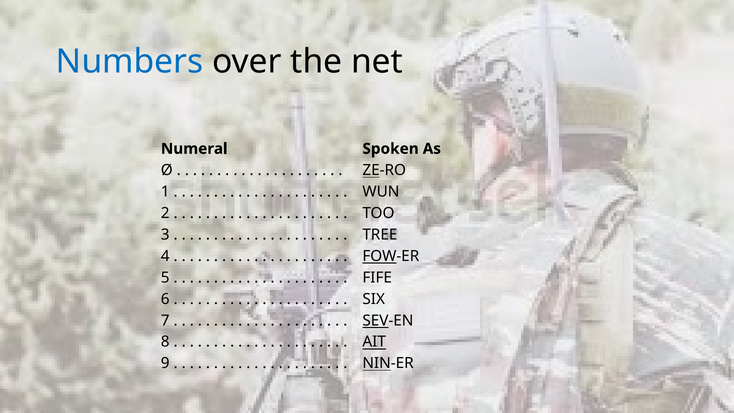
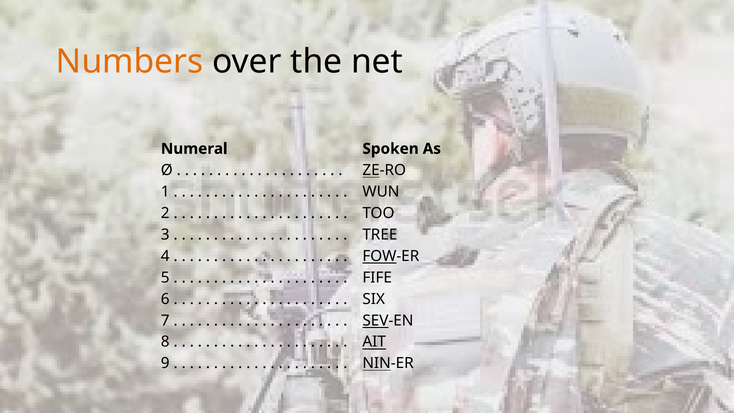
Numbers colour: blue -> orange (130, 62)
